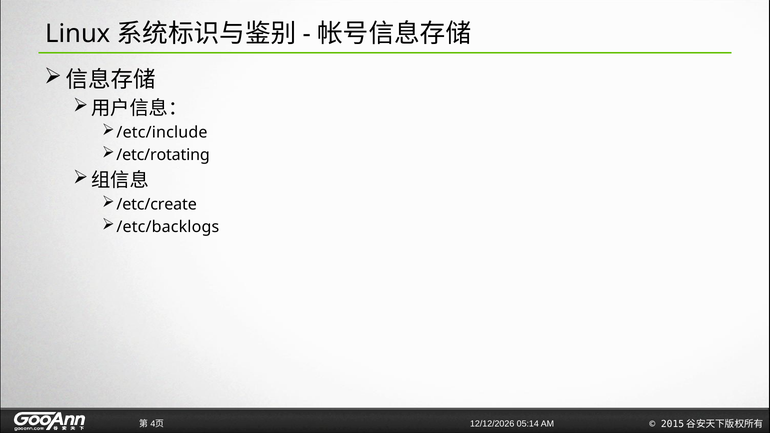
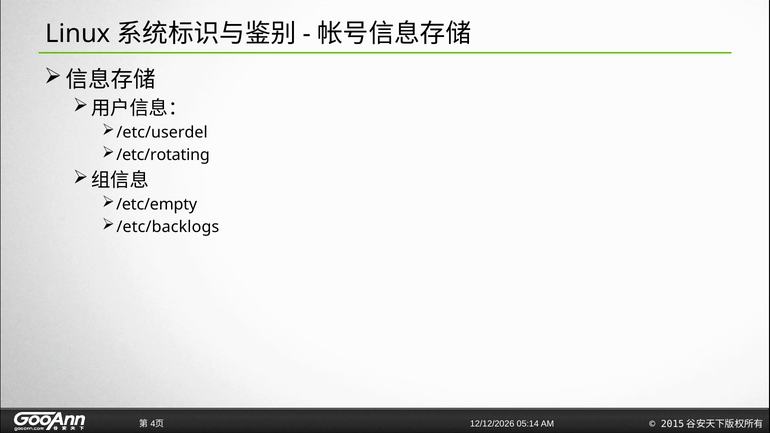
/etc/include: /etc/include -> /etc/userdel (162, 133)
/etc/create: /etc/create -> /etc/empty (157, 205)
